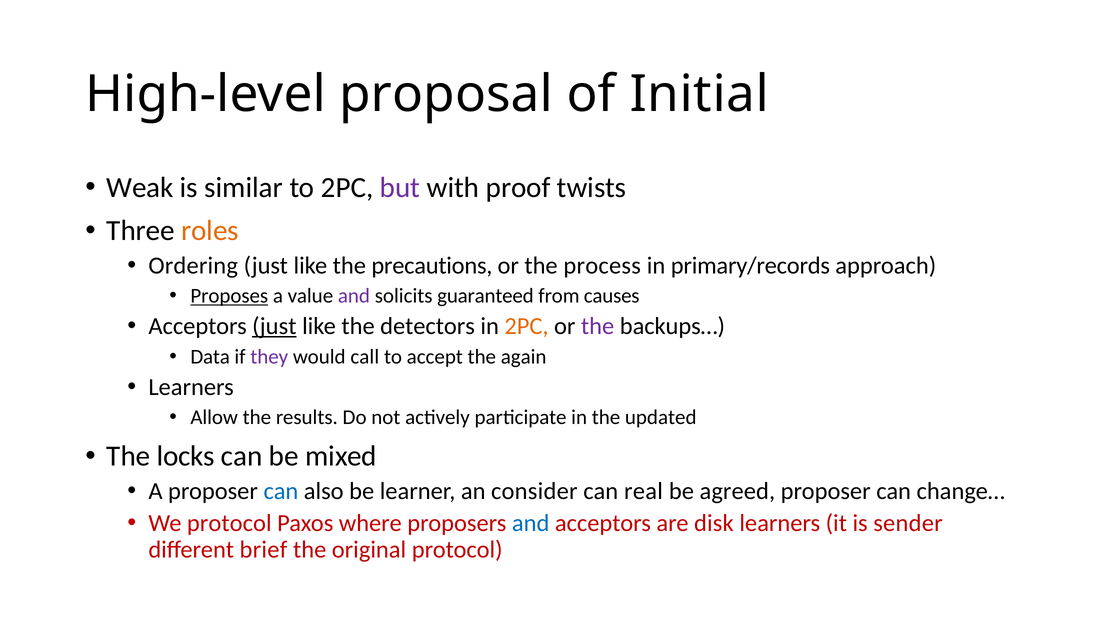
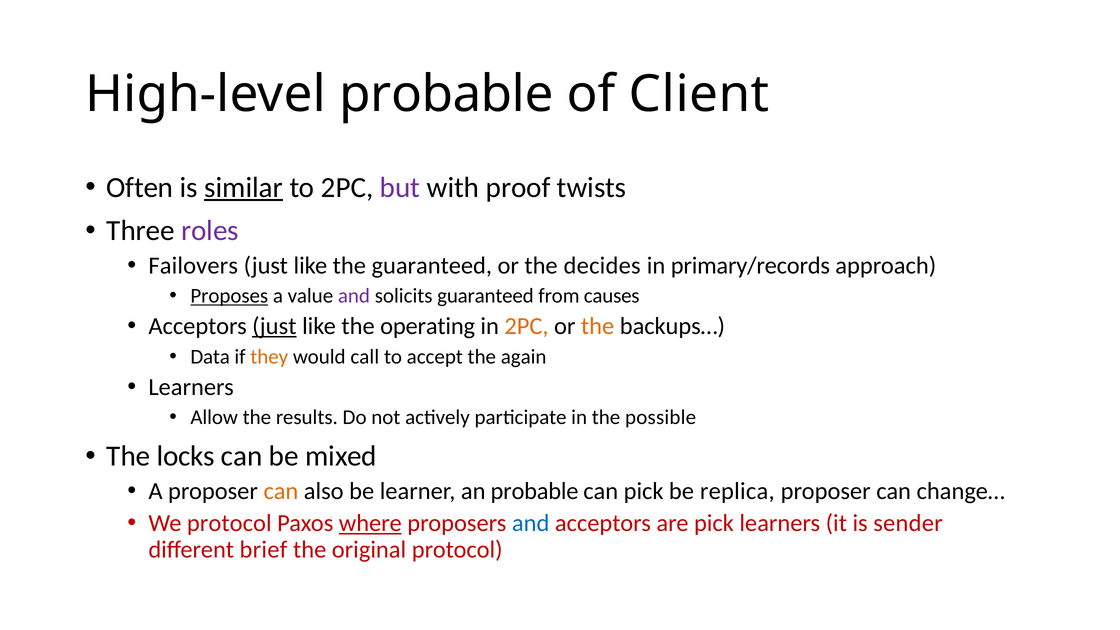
High-level proposal: proposal -> probable (447, 94)
Initial: Initial -> Client (699, 94)
Weak: Weak -> Often (140, 187)
similar underline: none -> present (244, 187)
roles colour: orange -> purple (210, 231)
Ordering: Ordering -> Failovers (193, 265)
the precautions: precautions -> guaranteed (432, 265)
process: process -> decides (602, 265)
detectors: detectors -> operating (428, 326)
the colour: purple -> orange (598, 326)
they colour: purple -> orange (269, 357)
updated: updated -> possible (661, 417)
can colour: blue -> orange (281, 491)
an consider: consider -> probable (535, 491)
can real: real -> pick (644, 491)
agreed: agreed -> replica (737, 491)
where underline: none -> present (370, 523)
are disk: disk -> pick (714, 523)
